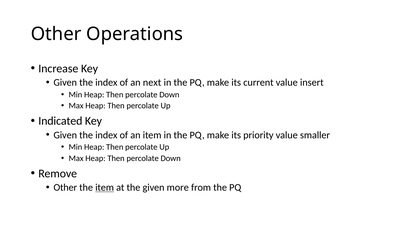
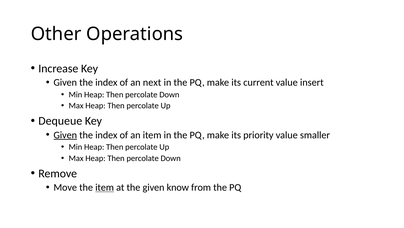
Indicated: Indicated -> Dequeue (60, 121)
Given underline: none -> present (65, 135)
Other: Other -> Move (65, 187)
more: more -> know (178, 187)
